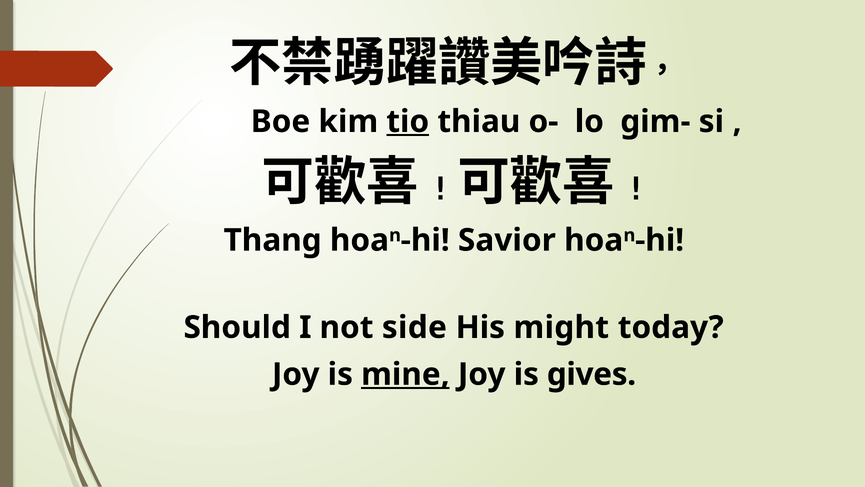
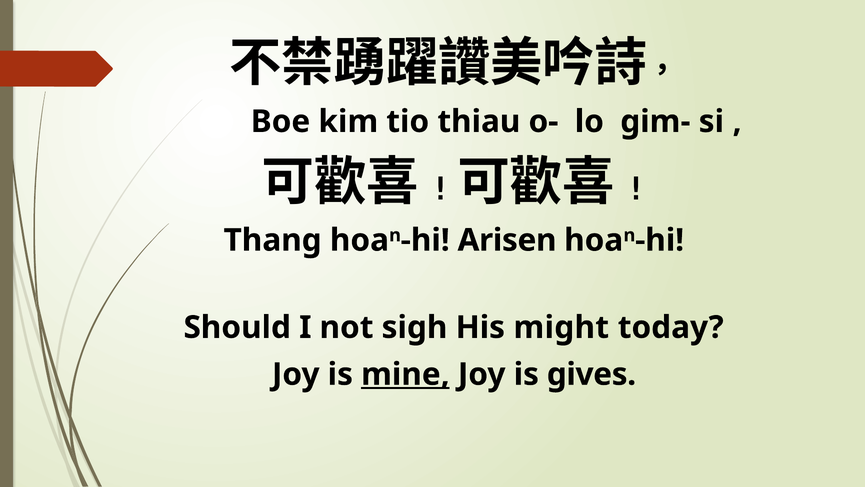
tio underline: present -> none (408, 121)
Savior: Savior -> Arisen (507, 240)
side: side -> sigh (415, 327)
